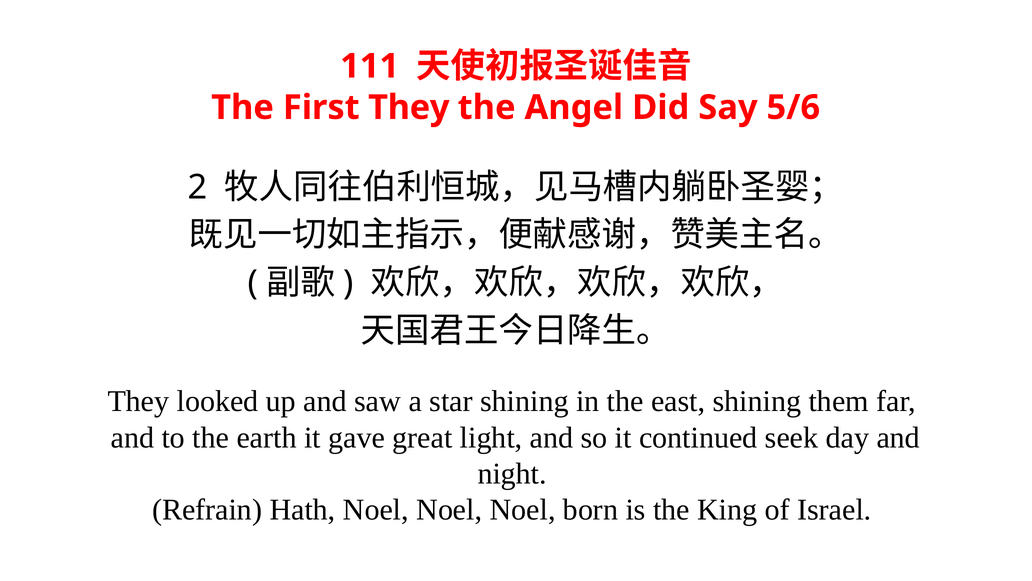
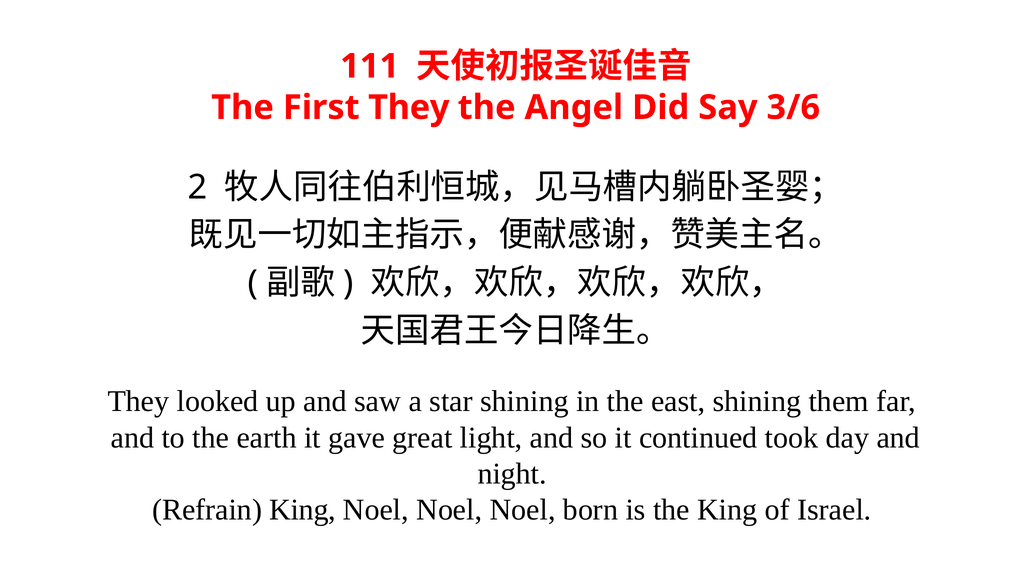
5/6: 5/6 -> 3/6 (793, 107)
seek: seek -> took (792, 437)
Refrain Hath: Hath -> King (303, 509)
